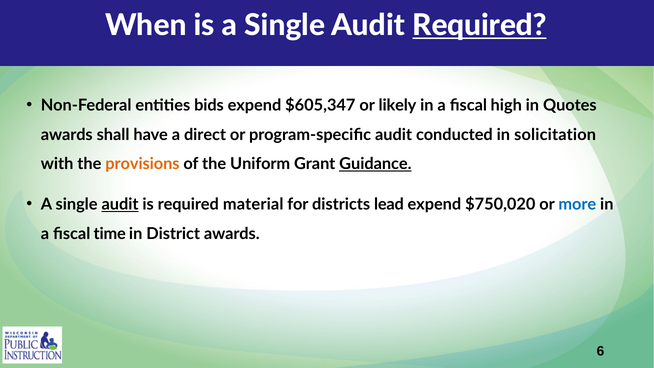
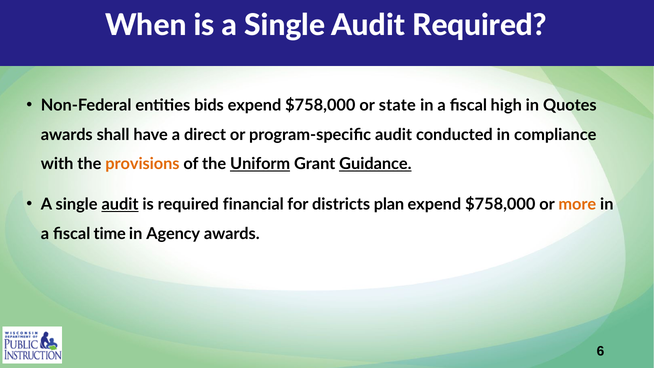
Required underline: present -> none (480, 25)
$605,347: $605,347 -> $758,000 (320, 105)
likely: likely -> state (397, 105)
solicitation: solicitation -> compliance (555, 135)
Uniform underline: none -> present (260, 164)
material: material -> financial (253, 204)
lead: lead -> plan (389, 204)
$750,020: $750,020 -> $758,000 (500, 204)
more colour: blue -> orange (577, 204)
District: District -> Agency (173, 234)
